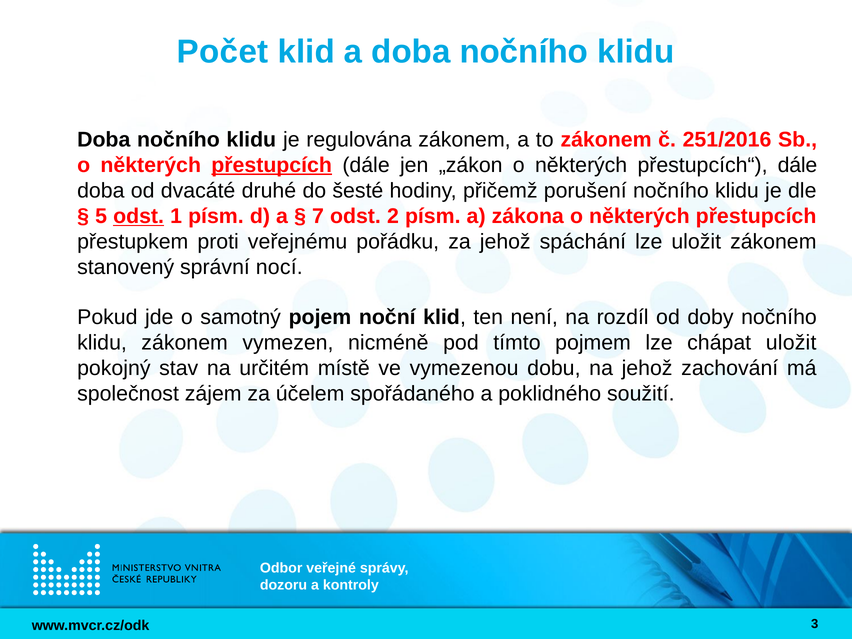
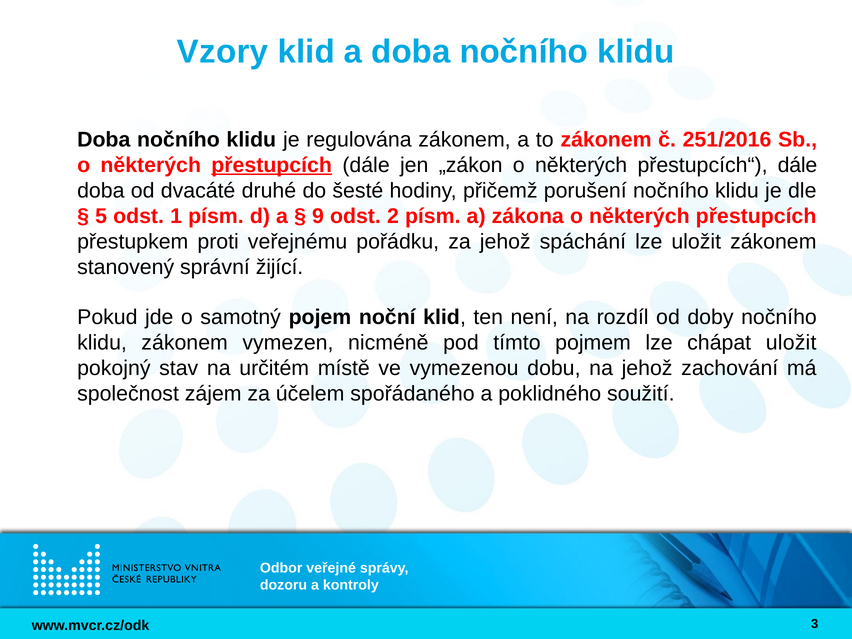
Počet: Počet -> Vzory (223, 52)
odst underline: present -> none (139, 216)
7: 7 -> 9 (318, 216)
nocí: nocí -> žijící (279, 267)
